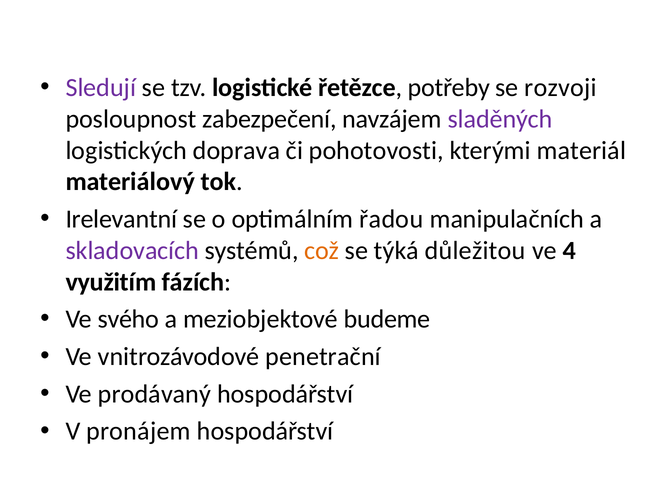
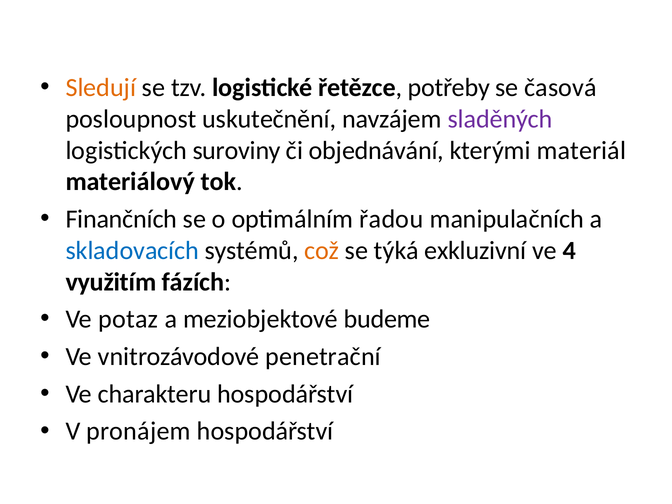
Sledují colour: purple -> orange (101, 88)
rozvoji: rozvoji -> časová (560, 88)
zabezpečení: zabezpečení -> uskutečnění (269, 119)
doprava: doprava -> suroviny (237, 150)
pohotovosti: pohotovosti -> objednávání (376, 150)
Irelevantní: Irelevantní -> Finančních (121, 219)
skladovacích colour: purple -> blue (132, 251)
důležitou: důležitou -> exkluzivní (475, 251)
svého: svého -> potaz (128, 319)
prodávaný: prodávaný -> charakteru (155, 394)
